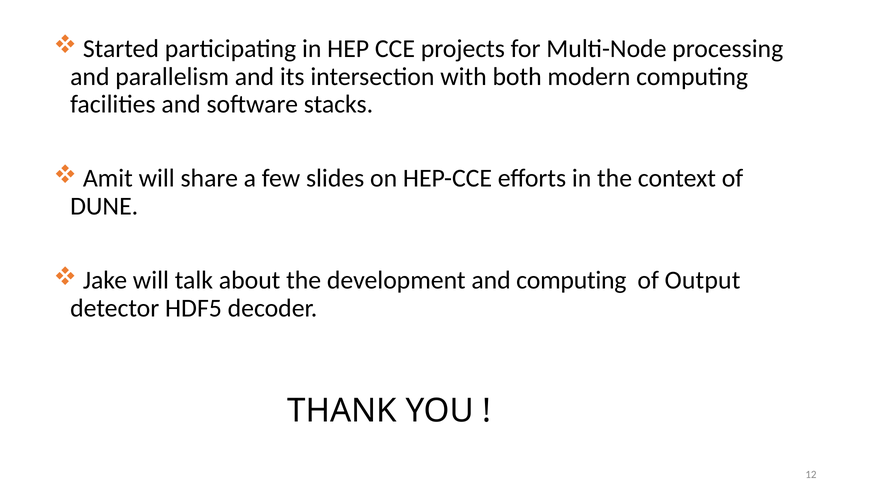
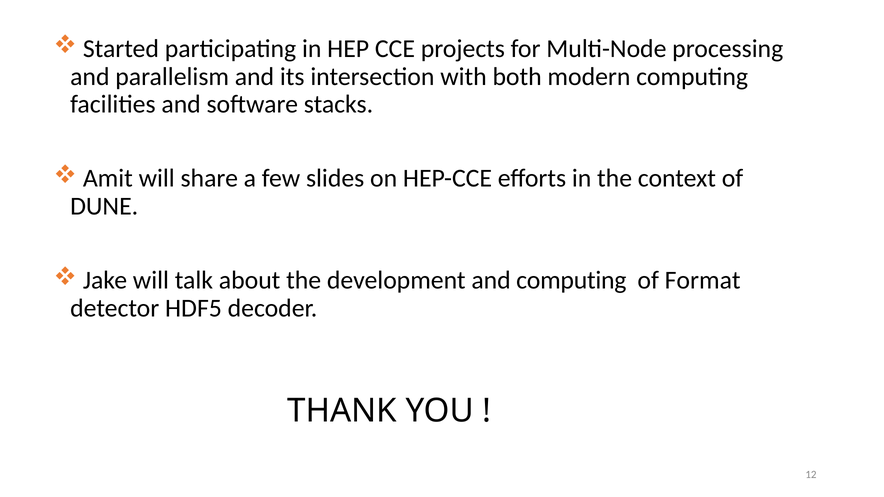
Output: Output -> Format (703, 281)
